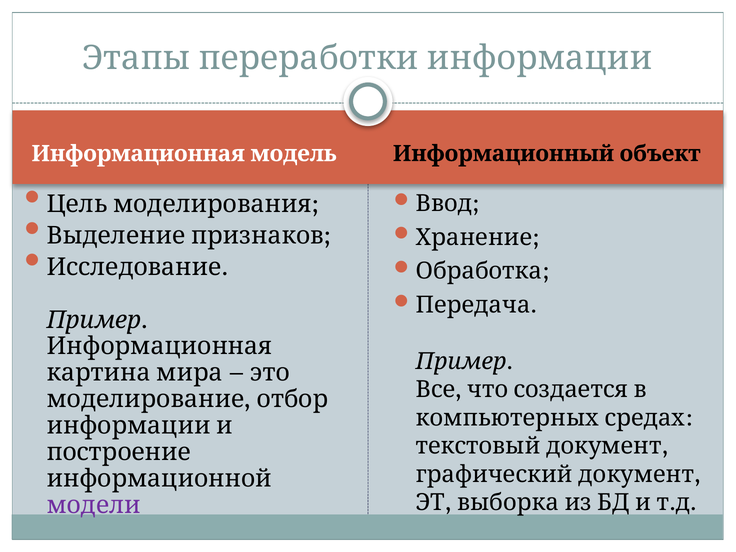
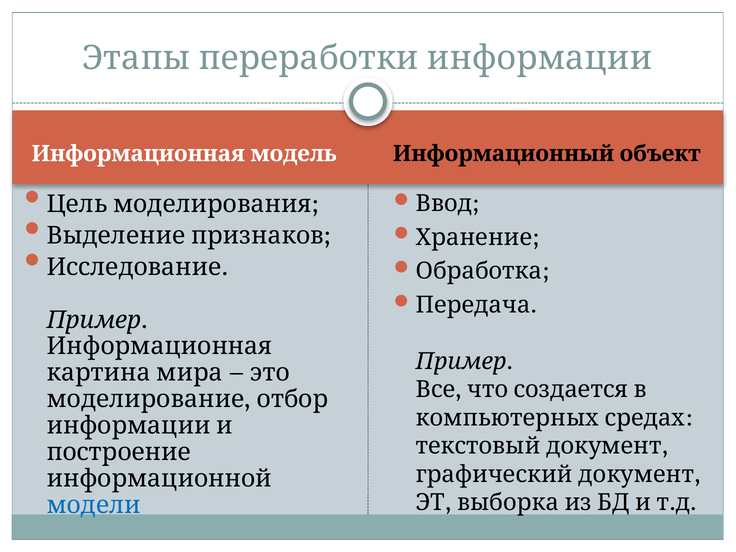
модели colour: purple -> blue (94, 505)
